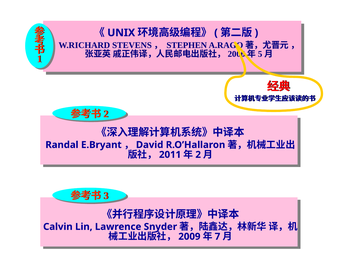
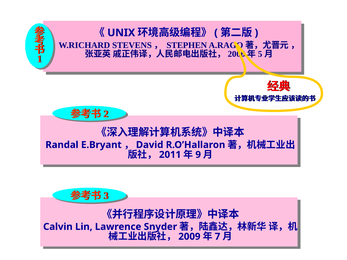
2: 2 -> 9 (198, 155)
